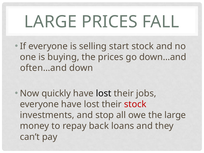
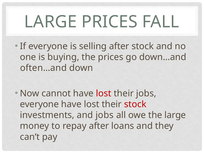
selling start: start -> after (119, 46)
quickly: quickly -> cannot (56, 93)
lost colour: black -> red (104, 93)
and stop: stop -> jobs (105, 115)
repay back: back -> after (99, 126)
